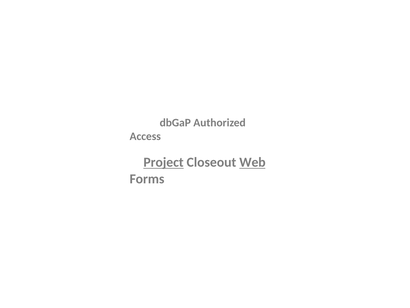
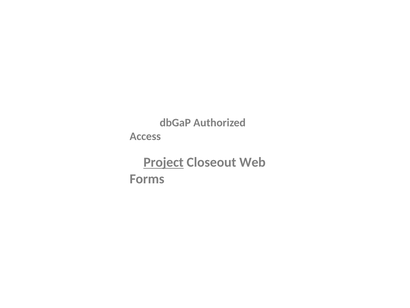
Web underline: present -> none (252, 162)
